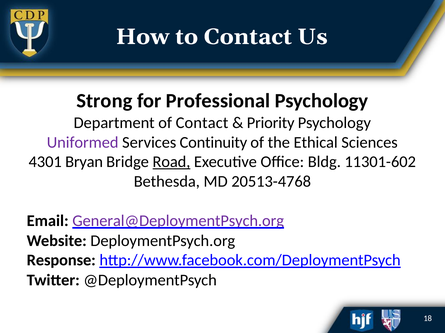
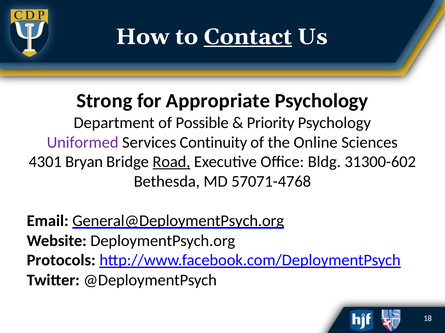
Contact underline: none -> present (248, 37)
Professional: Professional -> Appropriate (218, 101)
of Contact: Contact -> Possible (202, 123)
Ethical: Ethical -> Online (316, 143)
11301-602: 11301-602 -> 31300-602 (380, 162)
20513-4768: 20513-4768 -> 57071-4768 (271, 182)
General@DeploymentPsych.org colour: purple -> black (178, 221)
Response: Response -> Protocols (61, 261)
